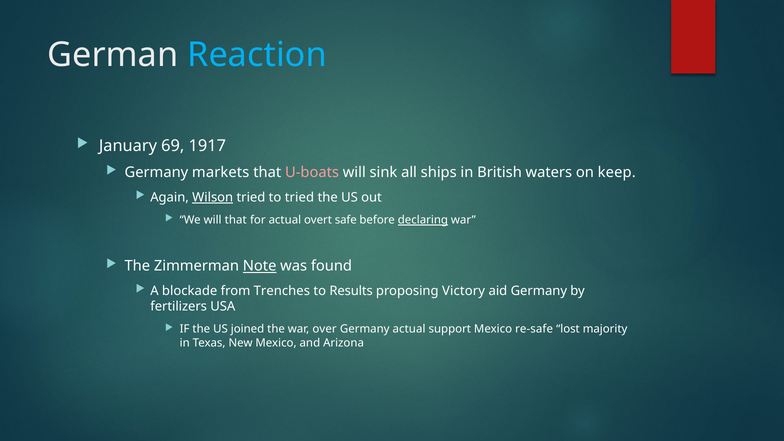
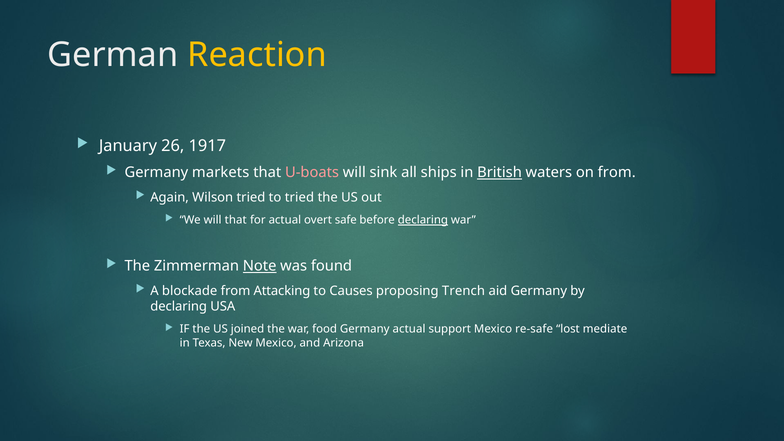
Reaction colour: light blue -> yellow (257, 55)
69: 69 -> 26 (173, 146)
British underline: none -> present (500, 173)
on keep: keep -> from (617, 173)
Wilson underline: present -> none (213, 197)
Trenches: Trenches -> Attacking (282, 291)
Results: Results -> Causes (351, 291)
Victory: Victory -> Trench (464, 291)
fertilizers: fertilizers -> declaring (179, 306)
over: over -> food (325, 329)
majority: majority -> mediate (605, 329)
